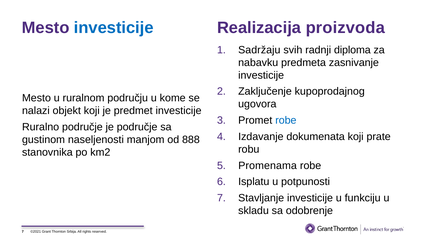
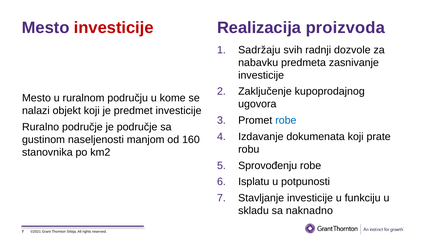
investicije colour: blue -> red (114, 28)
diploma: diploma -> dozvole (352, 50)
888: 888 -> 160 (191, 140)
Promenama: Promenama -> Sprovođenju (268, 166)
odobrenje: odobrenje -> naknadno (309, 211)
